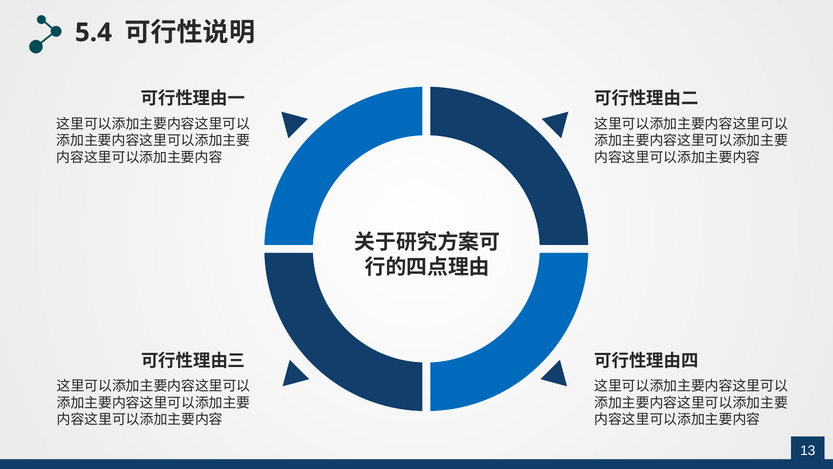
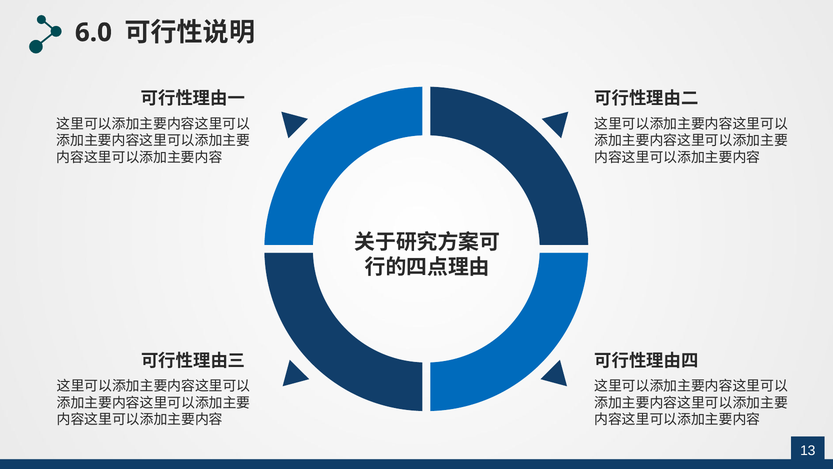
5.4: 5.4 -> 6.0 (93, 33)
